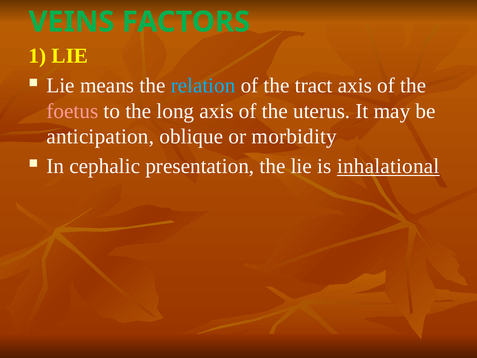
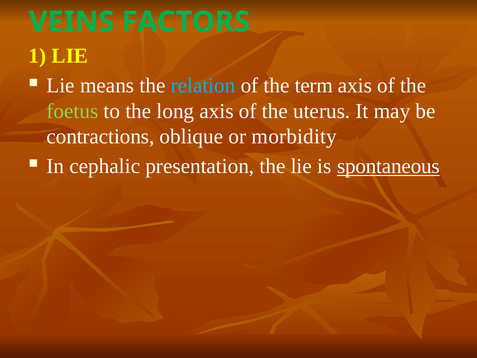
tract: tract -> term (314, 85)
foetus colour: pink -> light green (72, 111)
anticipation: anticipation -> contractions (100, 136)
inhalational: inhalational -> spontaneous (388, 166)
